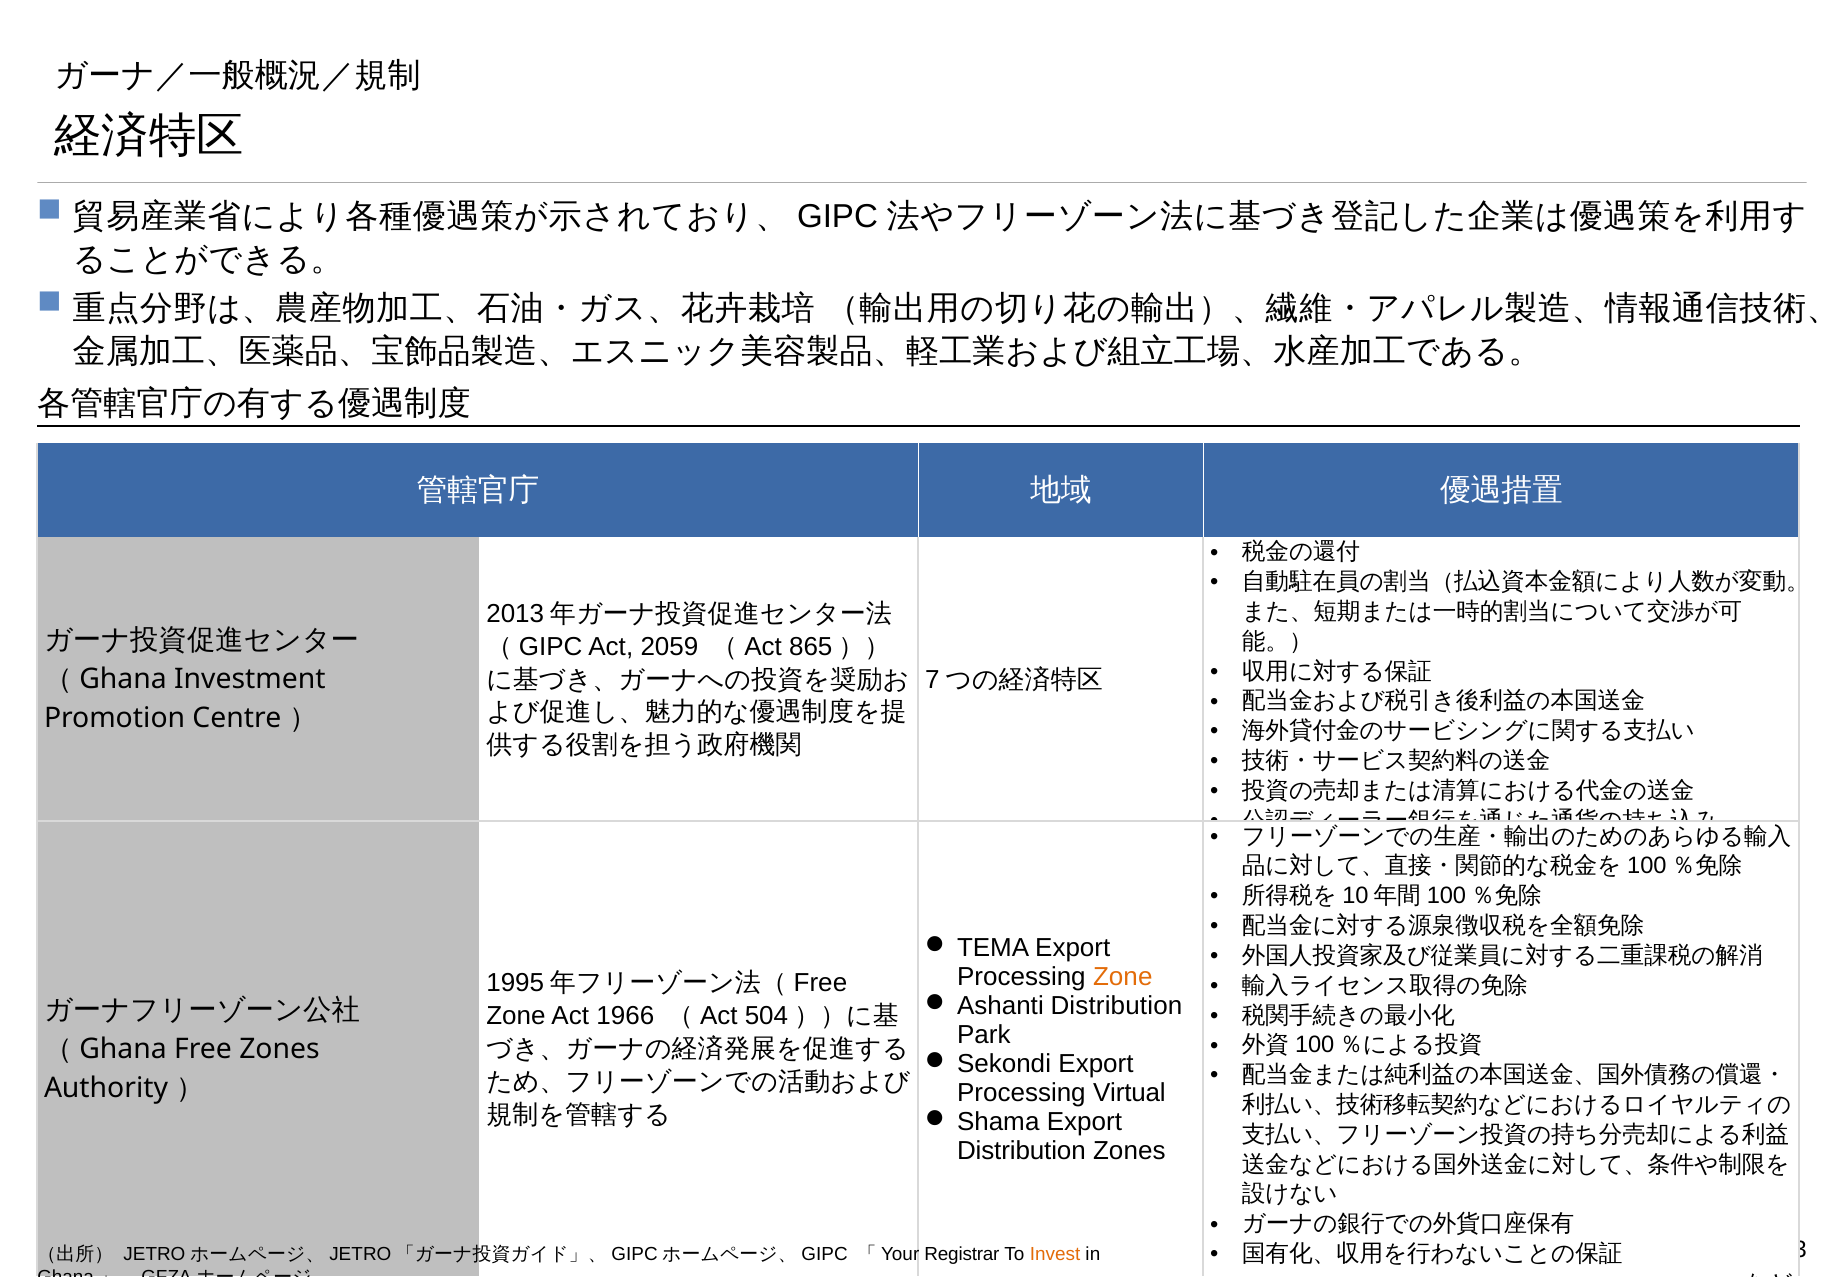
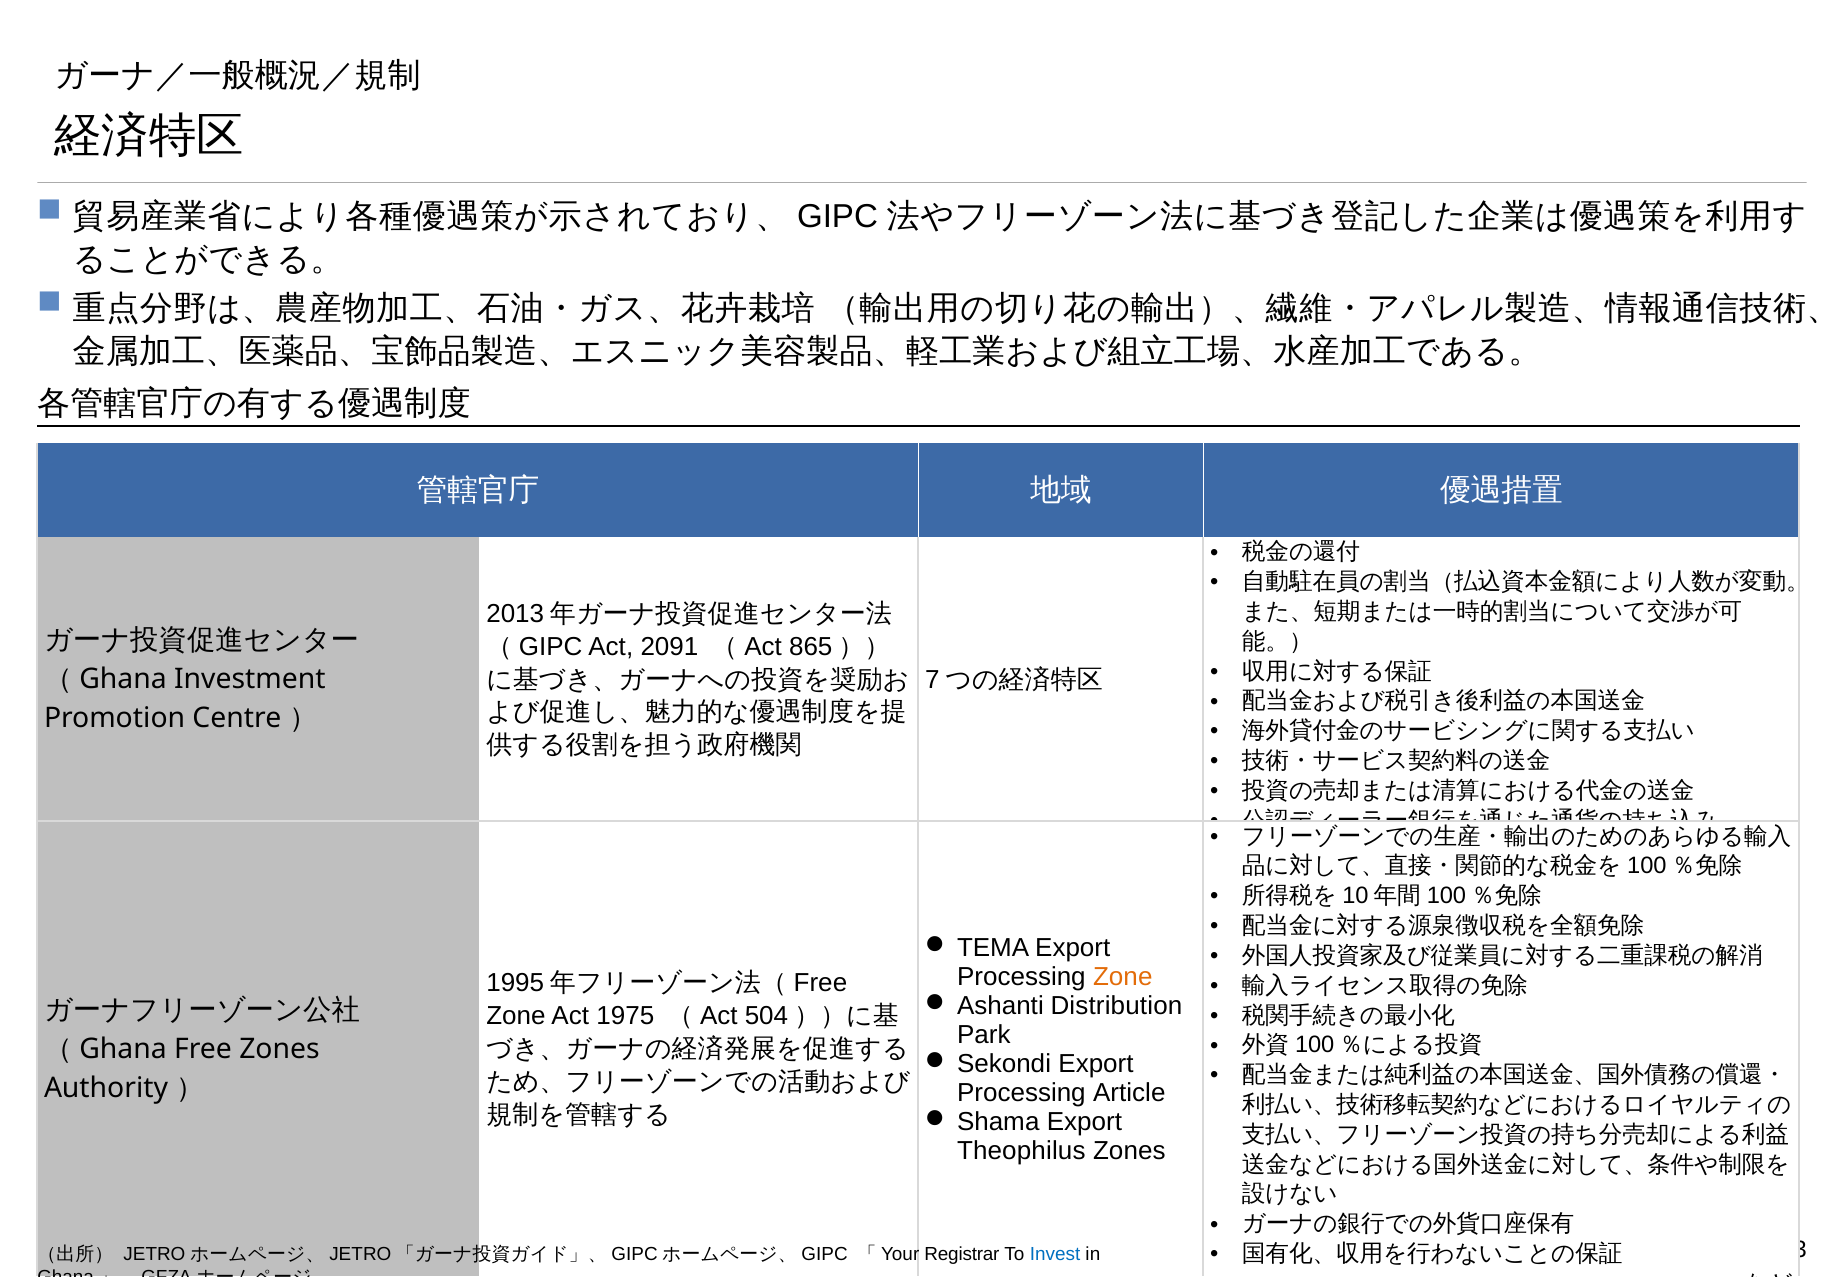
2059: 2059 -> 2091 (669, 646)
1966: 1966 -> 1975 (625, 1016)
Virtual: Virtual -> Article (1129, 1092)
Distribution: Distribution -> Theophilus (1021, 1150)
Invest colour: orange -> blue (1055, 1254)
